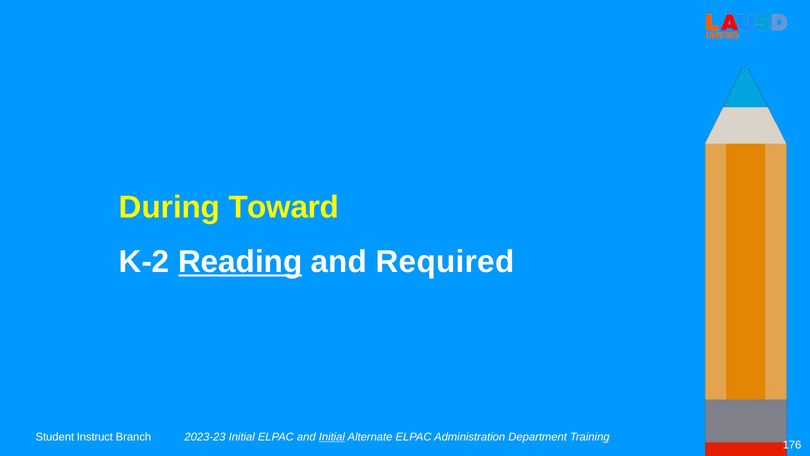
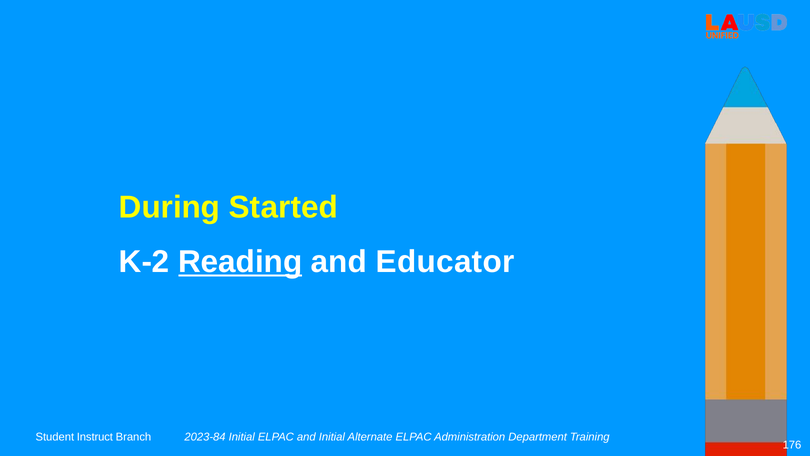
Toward: Toward -> Started (283, 207)
Required: Required -> Educator (445, 262)
2023-23: 2023-23 -> 2023-84 (205, 437)
Initial underline: present -> none (332, 437)
